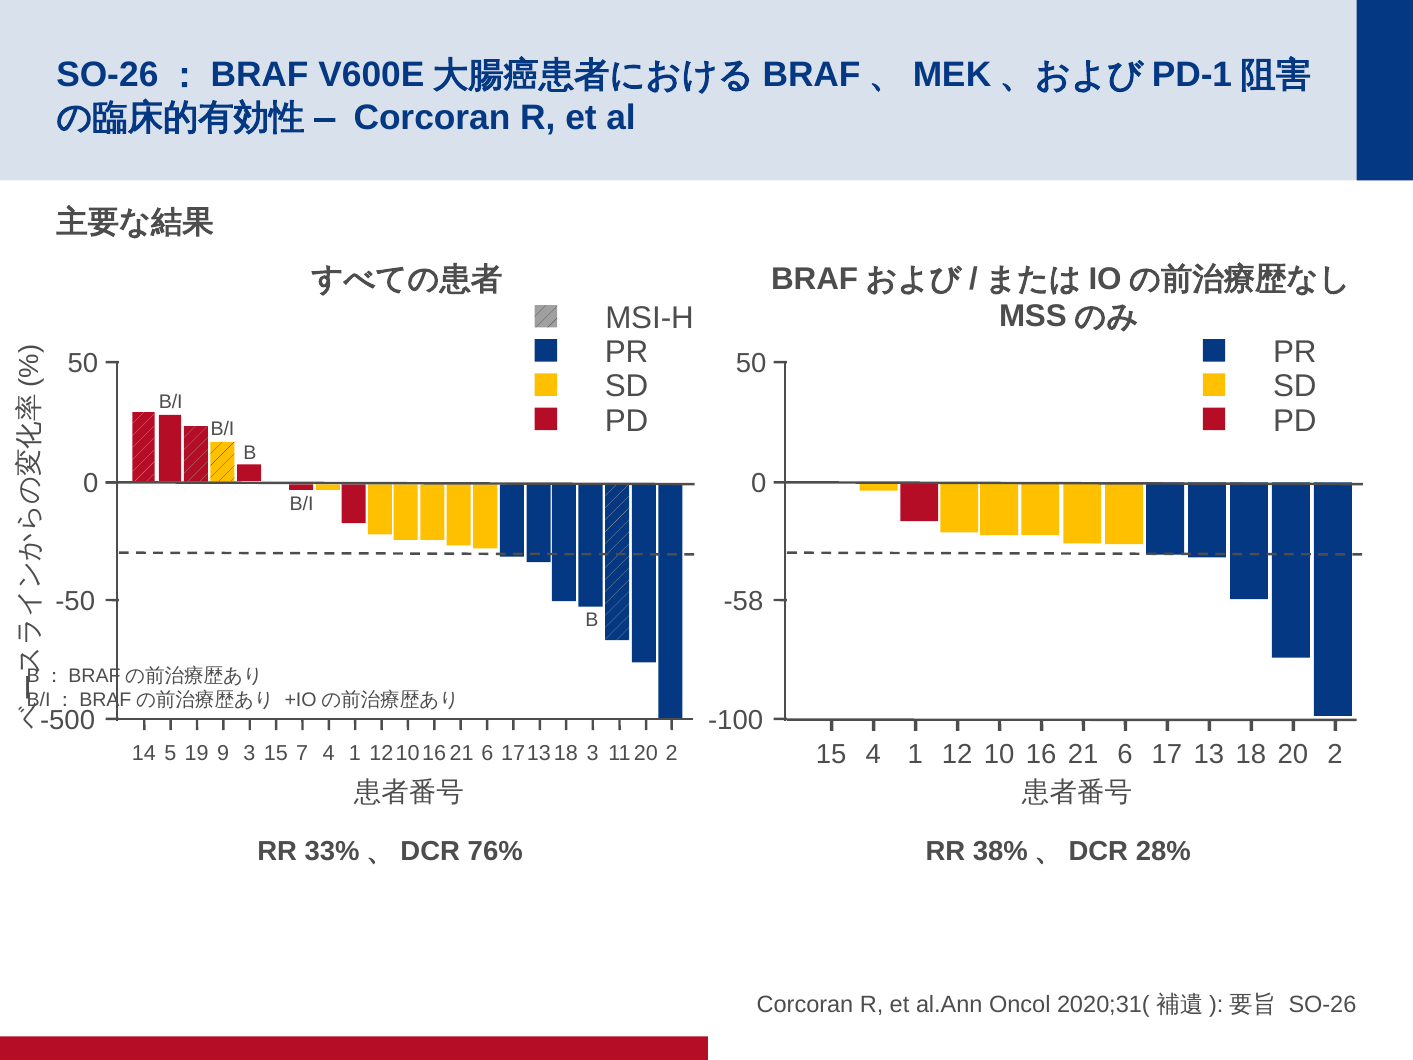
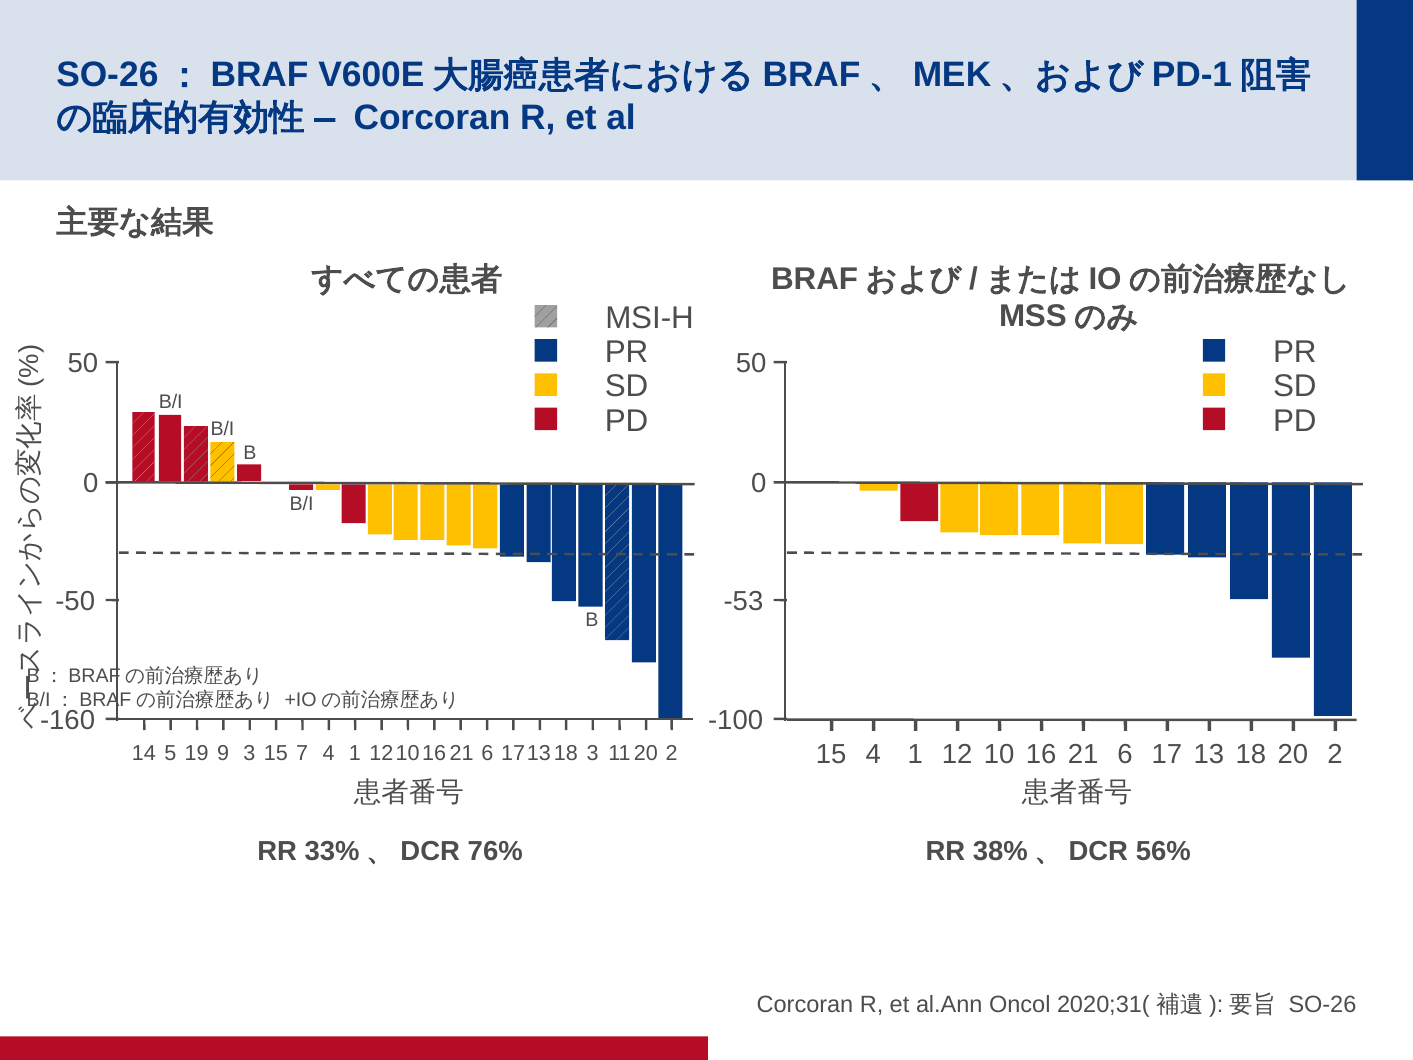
-58: -58 -> -53 (743, 601)
-500: -500 -> -160 (68, 720)
28%: 28% -> 56% (1163, 851)
